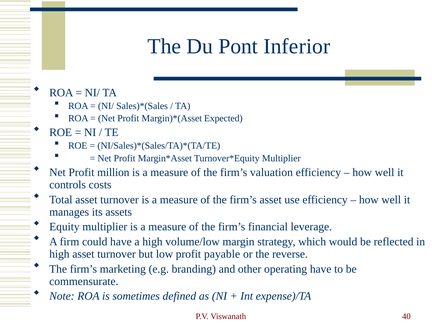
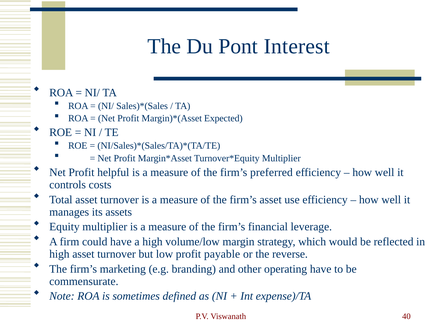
Inferior: Inferior -> Interest (297, 46)
million: million -> helpful (113, 172)
valuation: valuation -> preferred (271, 172)
